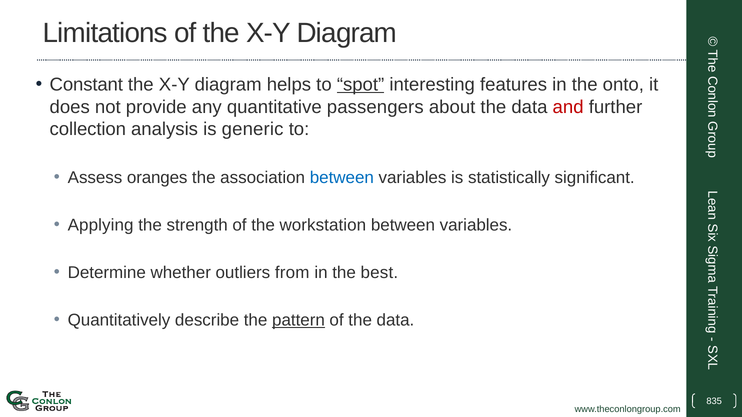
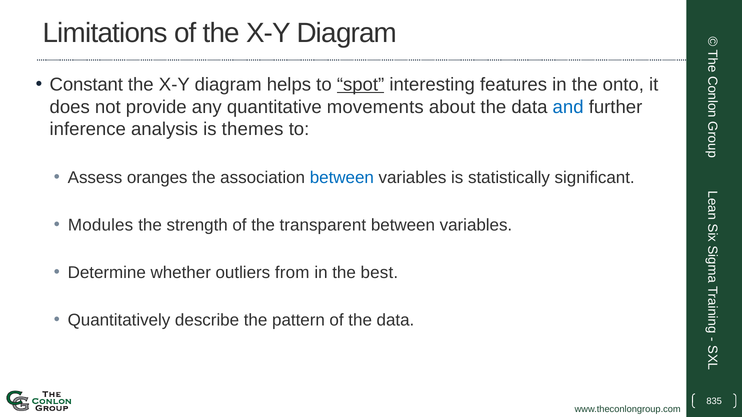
passengers: passengers -> movements (375, 107)
and colour: red -> blue (568, 107)
collection: collection -> inference (88, 129)
generic: generic -> themes (253, 129)
Applying: Applying -> Modules (101, 225)
workstation: workstation -> transparent (323, 225)
pattern underline: present -> none (298, 320)
